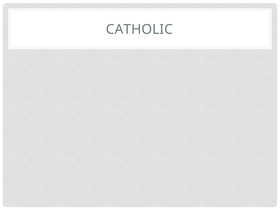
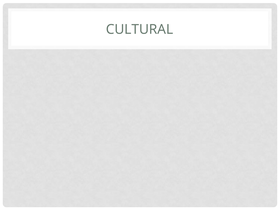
CATHOLIC: CATHOLIC -> CULTURAL (140, 29)
